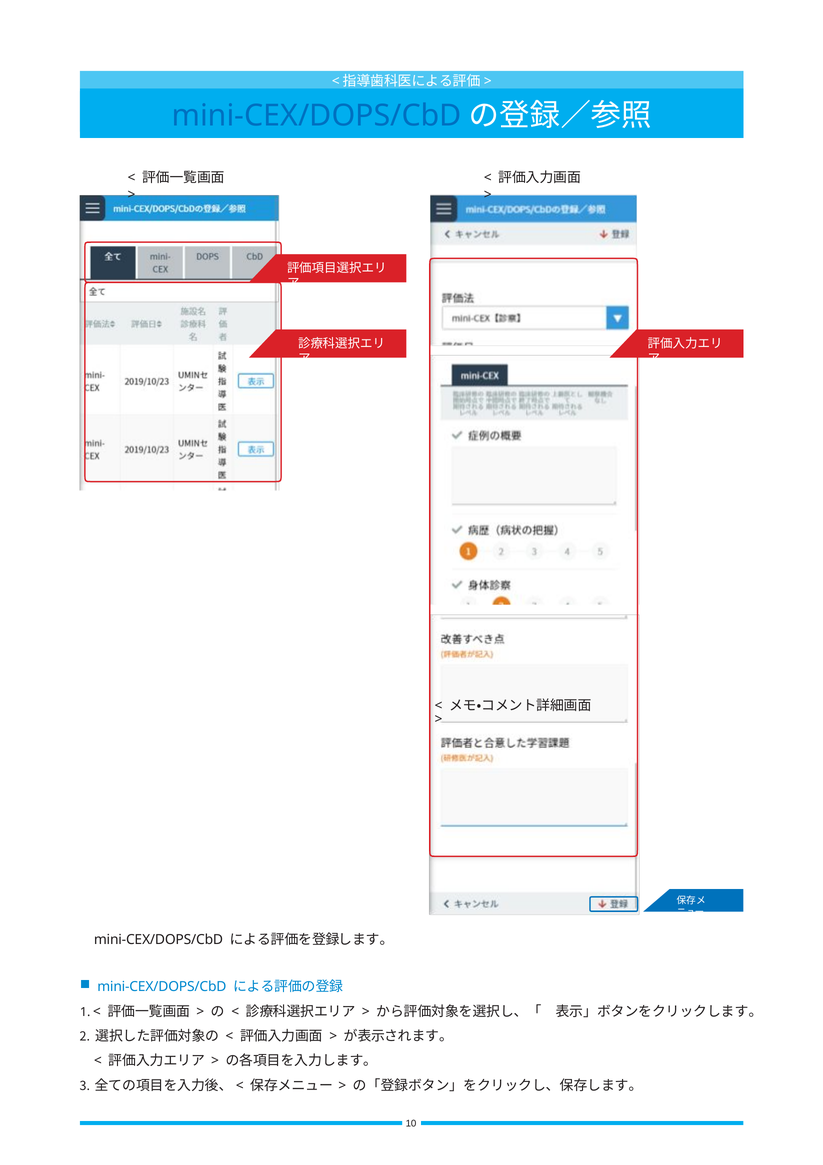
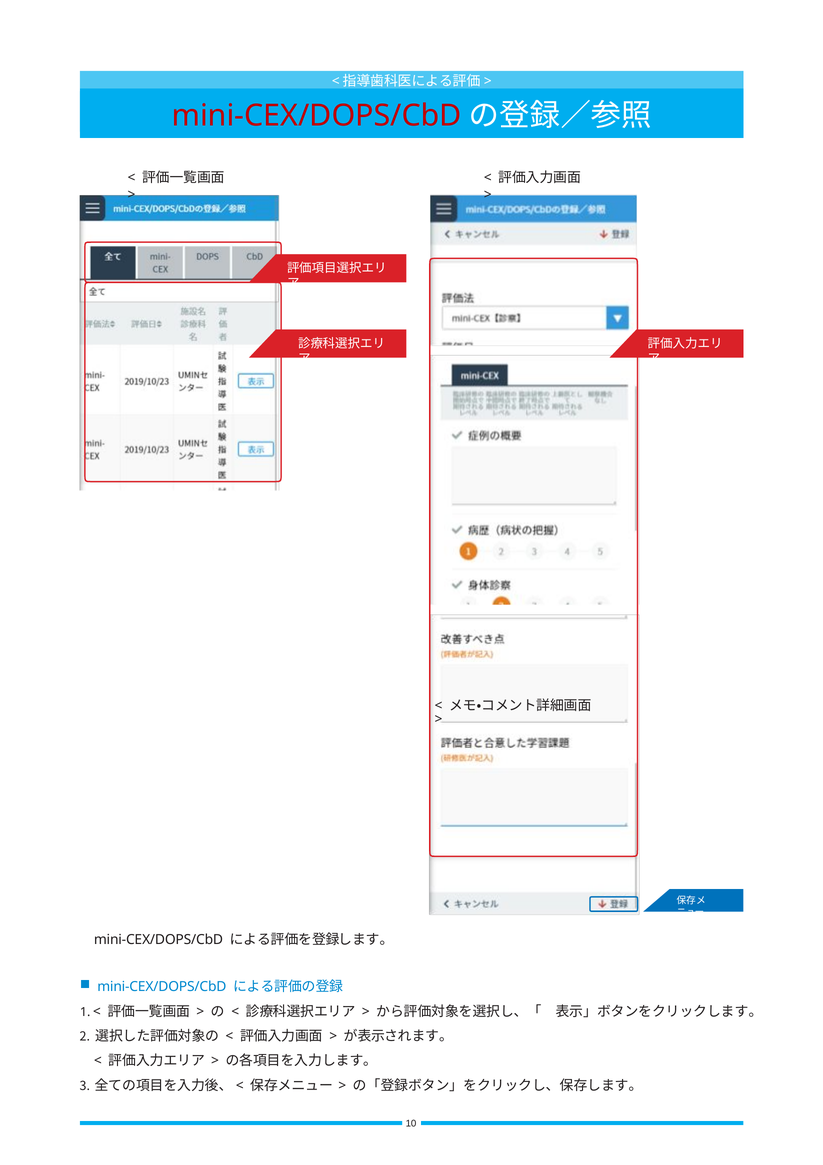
mini-CEX/DOPS/CbD colour: blue -> red (317, 116)
